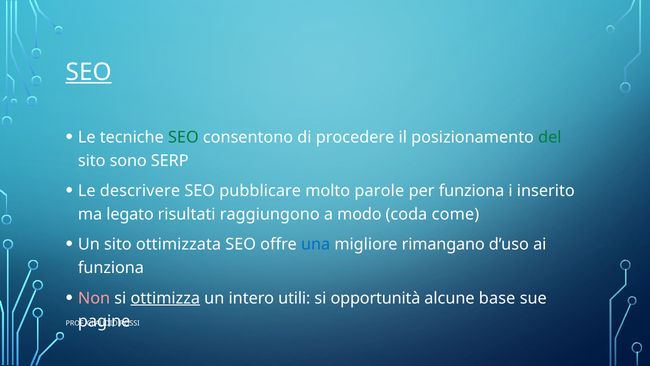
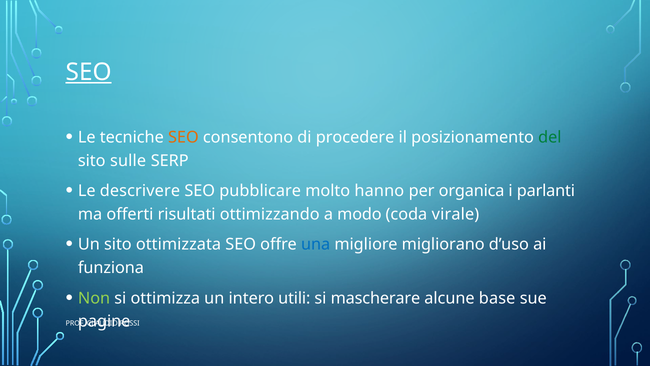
SEO colour: green -> orange (183, 137)
sono: sono -> sulle (128, 161)
parole: parole -> hanno (379, 191)
per funziona: funziona -> organica (472, 191)
inserito: inserito -> parlanti (546, 191)
legato: legato -> offerti (130, 214)
raggiungono: raggiungono -> ottimizzando (270, 214)
come: come -> virale (455, 214)
rimangano: rimangano -> migliorano (443, 244)
Non colour: pink -> light green (94, 298)
ottimizza underline: present -> none (165, 298)
opportunità: opportunità -> mascherare (375, 298)
